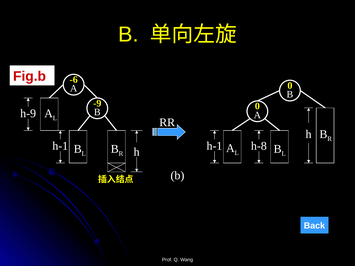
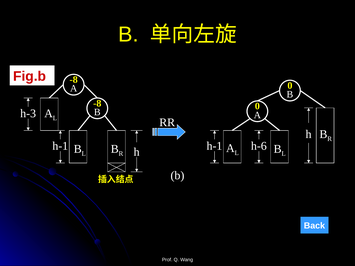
-6: -6 -> -8 (74, 80)
-9: -9 -> -8 (97, 103)
h-9: h-9 -> h-3 (28, 114)
h-8: h-8 -> h-6 (259, 146)
